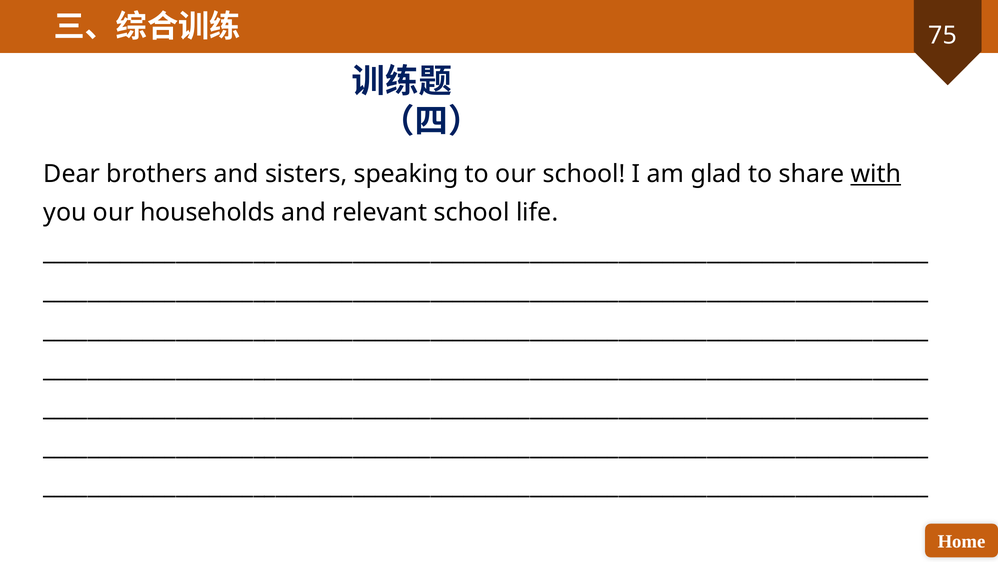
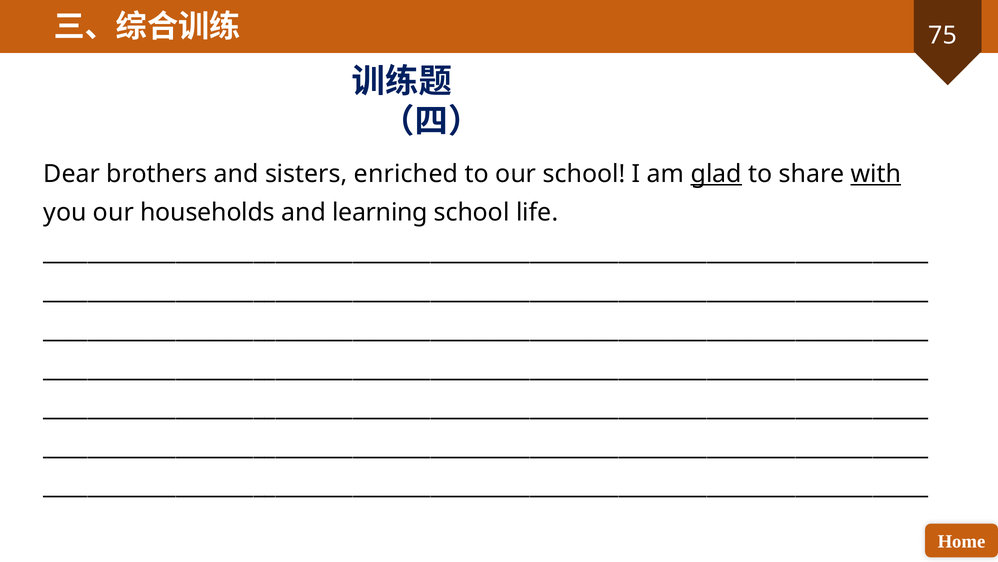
speaking: speaking -> enriched (406, 174)
glad underline: none -> present (716, 174)
relevant: relevant -> learning (380, 212)
